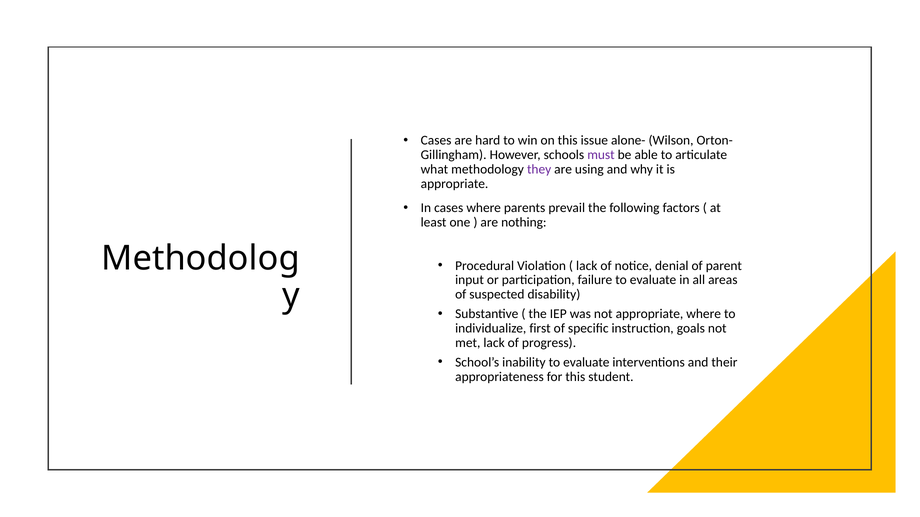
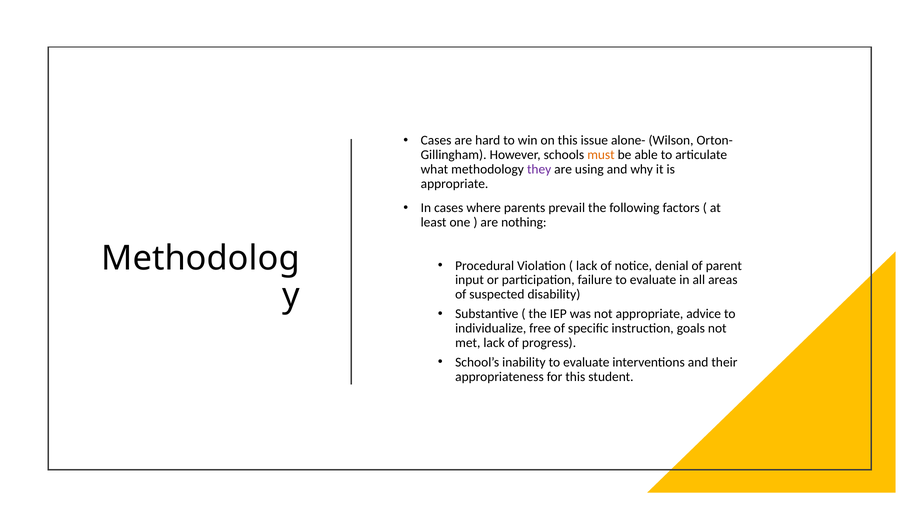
must colour: purple -> orange (601, 155)
appropriate where: where -> advice (704, 314)
first: first -> free (540, 329)
